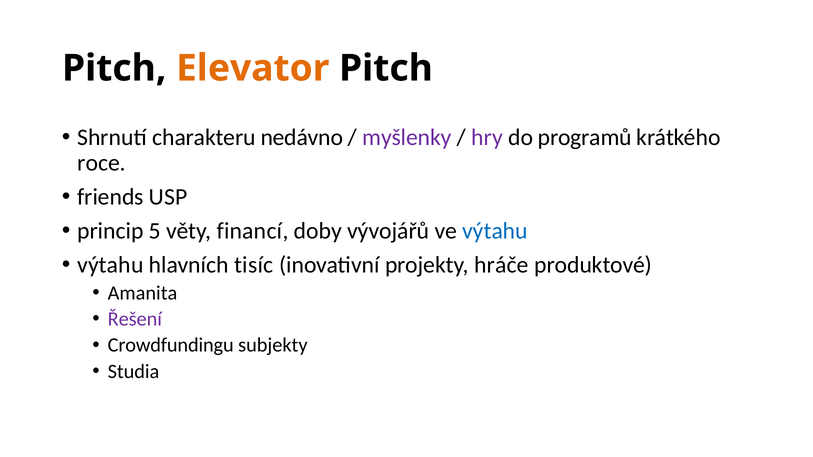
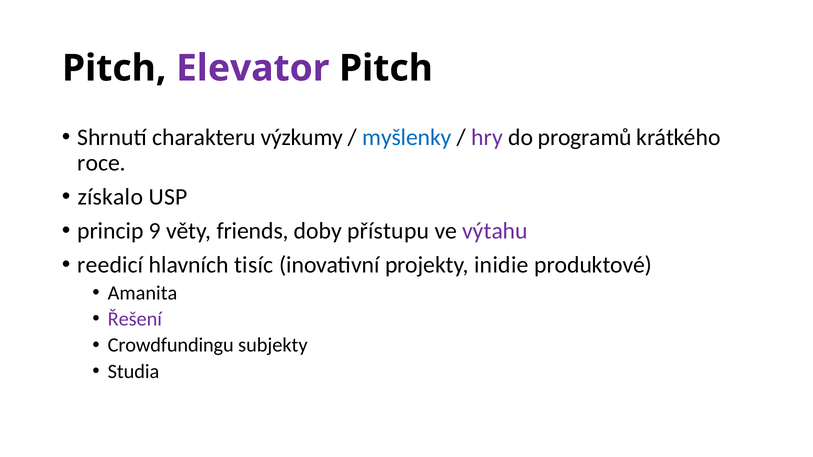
Elevator colour: orange -> purple (253, 68)
nedávno: nedávno -> výzkumy (302, 137)
myšlenky colour: purple -> blue (407, 137)
friends: friends -> získalo (110, 197)
5: 5 -> 9 (155, 231)
financí: financí -> friends (253, 231)
vývojářů: vývojářů -> přístupu (388, 231)
výtahu colour: blue -> purple (495, 231)
výtahu: výtahu -> reedicí (110, 265)
hráče: hráče -> inidie (501, 265)
